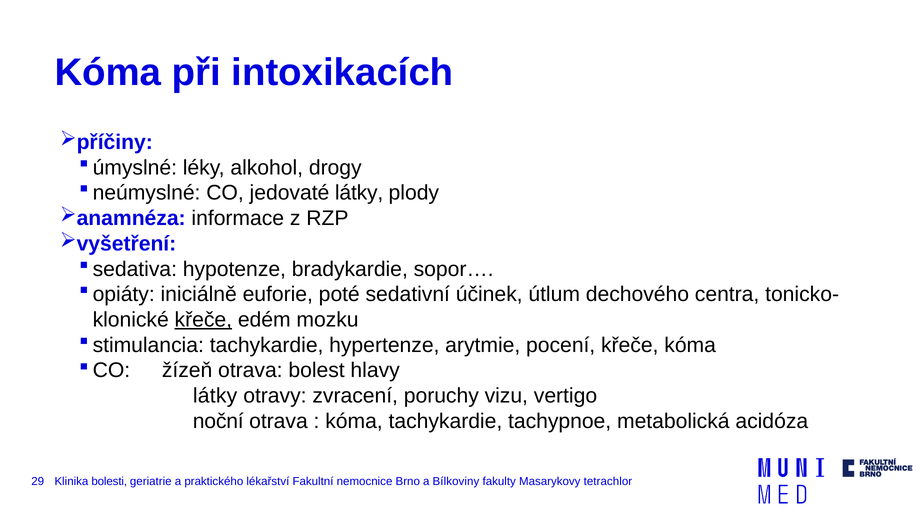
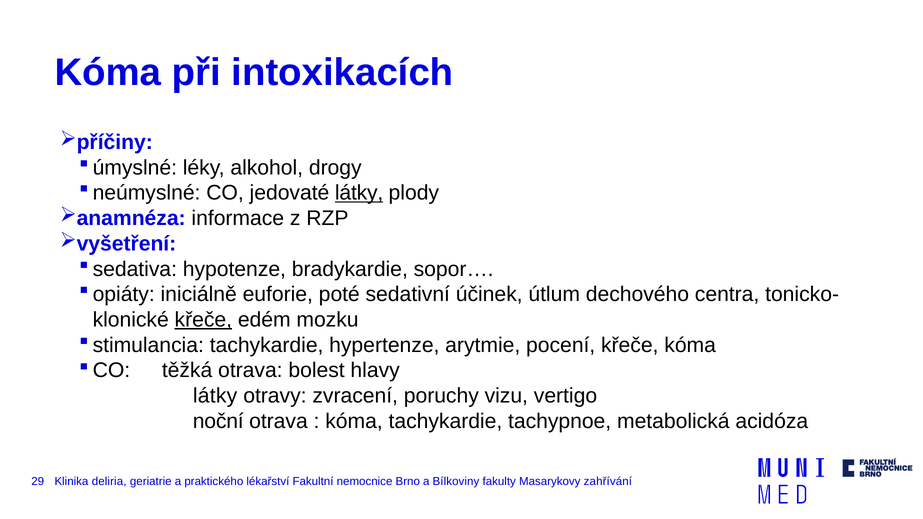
látky underline: none -> present (359, 193)
žízeň: žízeň -> těžká (187, 371)
bolesti: bolesti -> deliria (109, 482)
tetrachlor: tetrachlor -> zahřívání (608, 482)
